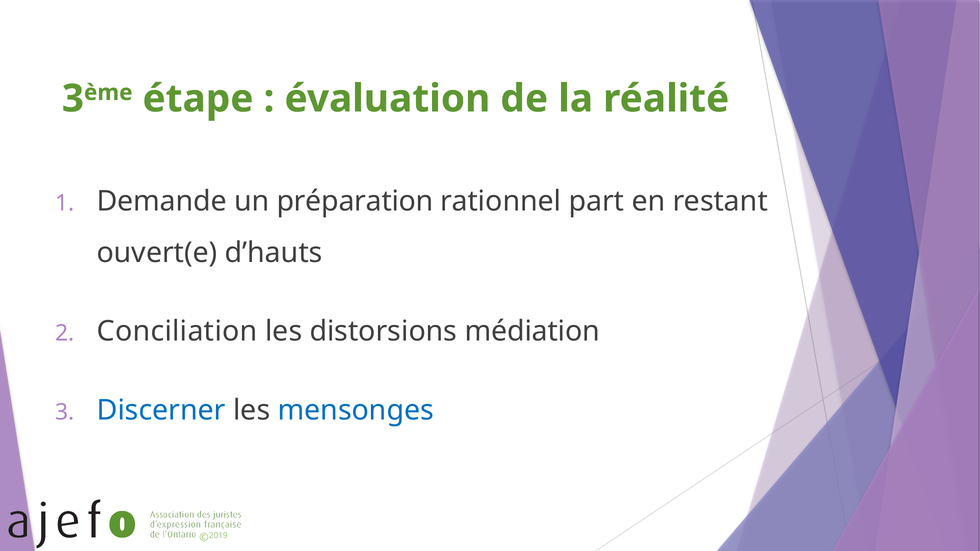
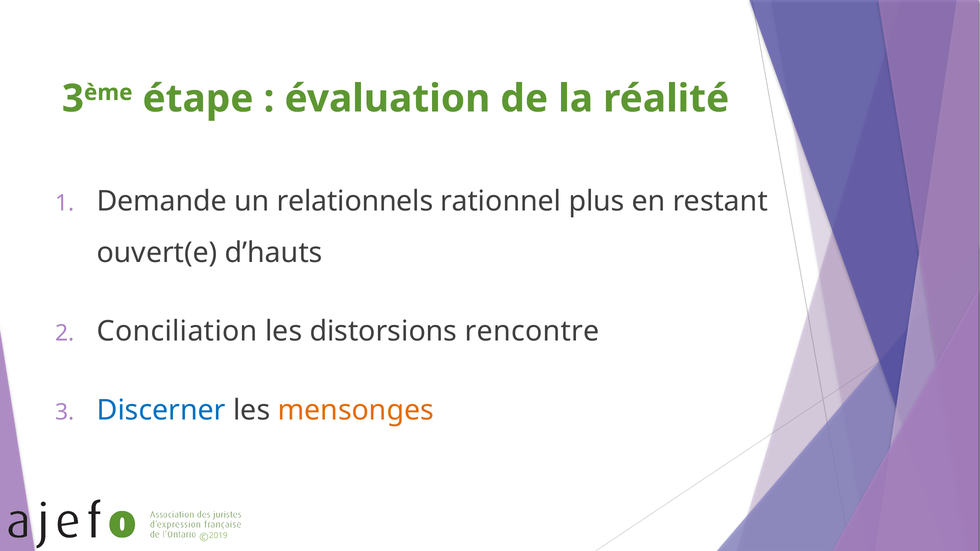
préparation: préparation -> relationnels (355, 201)
part: part -> plus (597, 201)
médiation: médiation -> rencontre (532, 332)
mensonges colour: blue -> orange (356, 410)
